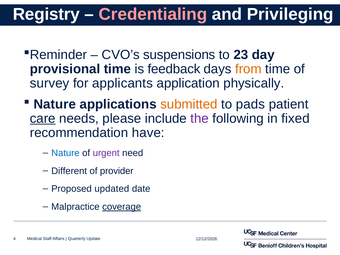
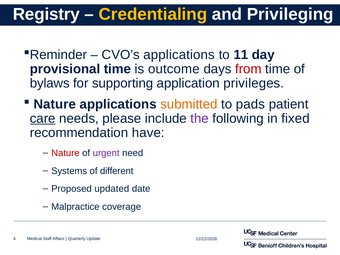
Credentialing colour: pink -> yellow (153, 14)
CVO’s suspensions: suspensions -> applications (179, 55)
23: 23 -> 11 (241, 55)
feedback: feedback -> outcome (174, 69)
from colour: orange -> red (248, 69)
survey: survey -> bylaws (50, 83)
applicants: applicants -> supporting (123, 83)
physically: physically -> privileges (254, 83)
Nature colour: blue -> red (65, 153)
Different: Different -> Systems (69, 171)
provider: provider -> different (117, 171)
coverage underline: present -> none (122, 207)
